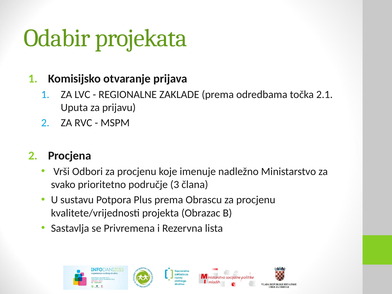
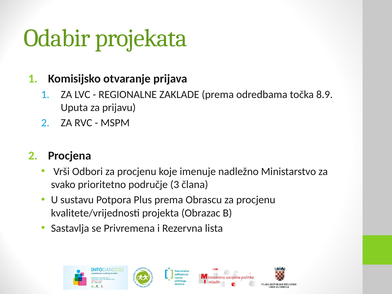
2.1: 2.1 -> 8.9 (324, 94)
